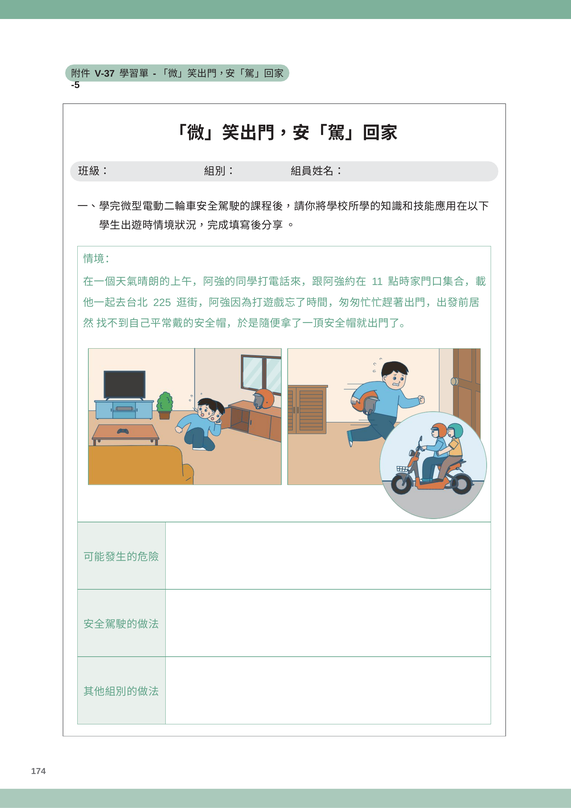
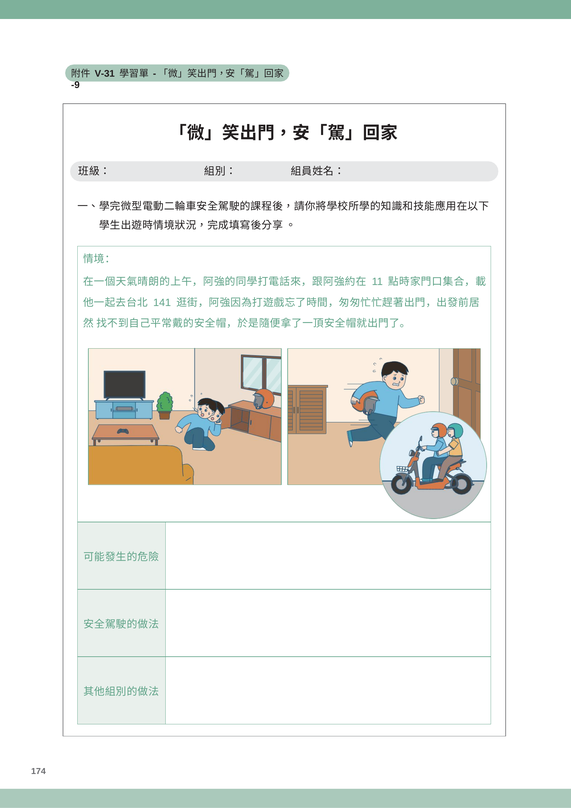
V-37: V-37 -> V-31 (105, 74)
-5: -5 -> -9 (75, 85)
225: 225 -> 141 (162, 303)
